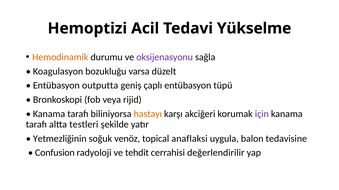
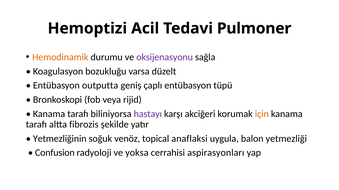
Yükselme: Yükselme -> Pulmoner (254, 28)
hastayı colour: orange -> purple (148, 114)
için colour: purple -> orange (262, 114)
testleri: testleri -> fibrozis (84, 125)
tedavisine: tedavisine -> yetmezliği (286, 139)
tehdit: tehdit -> yoksa (137, 153)
değerlendirilir: değerlendirilir -> aspirasyonları (216, 153)
